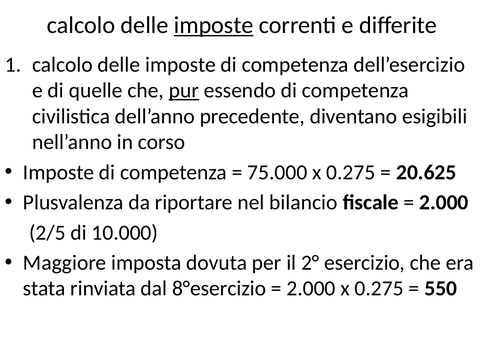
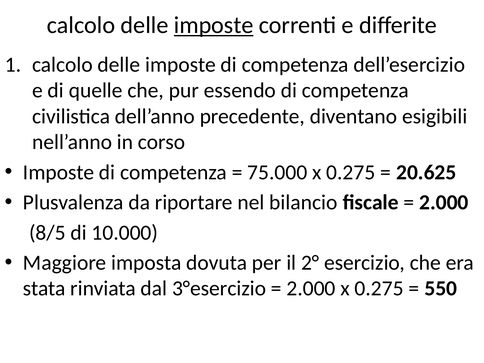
pur underline: present -> none (184, 90)
2/5: 2/5 -> 8/5 (47, 233)
8°esercizio: 8°esercizio -> 3°esercizio (219, 289)
